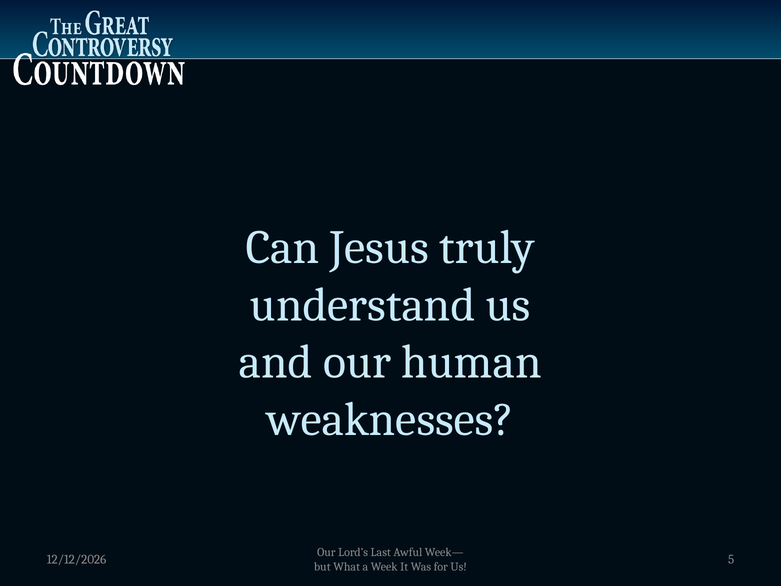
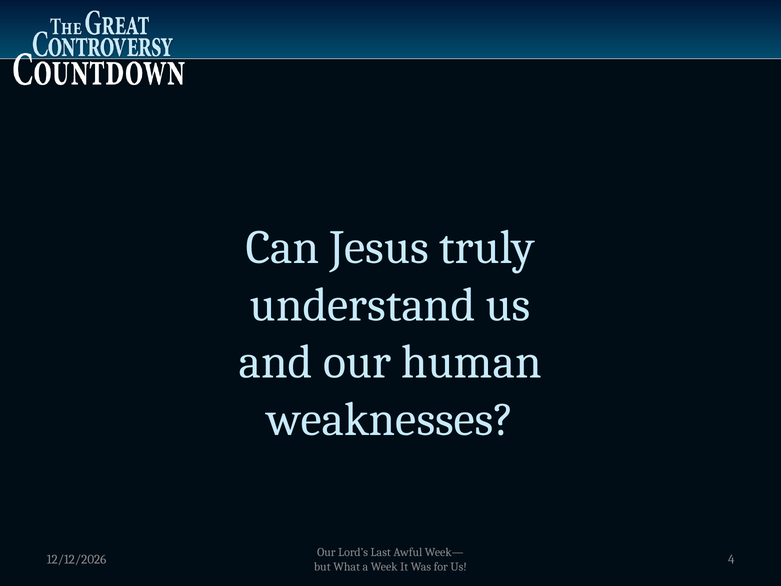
5: 5 -> 4 (731, 559)
